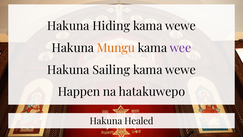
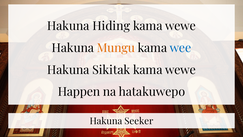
wee colour: purple -> blue (180, 48)
Sailing: Sailing -> Sikitak (111, 70)
Healed: Healed -> Seeker (139, 121)
